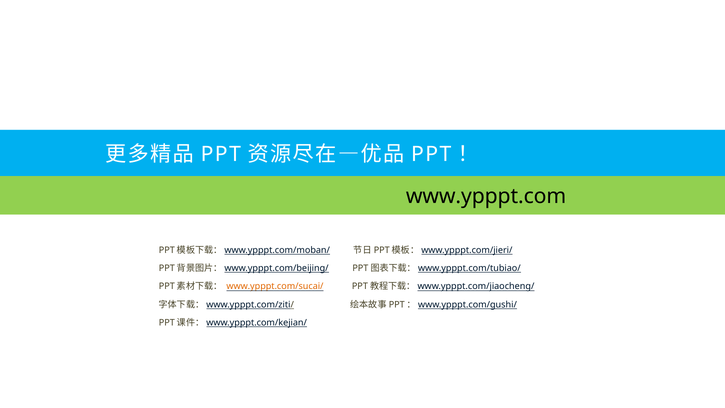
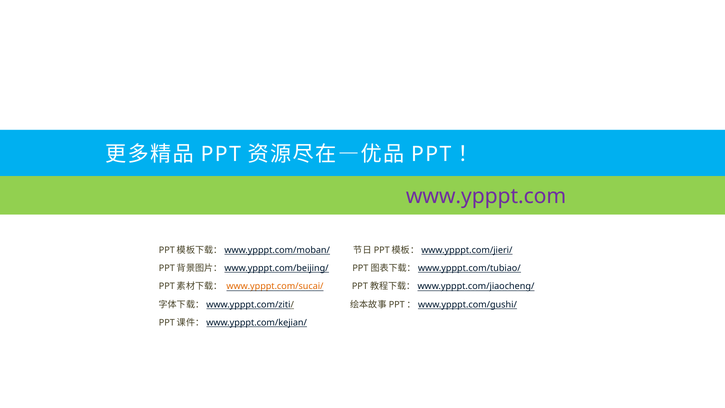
www.ypppt.com colour: black -> purple (486, 196)
